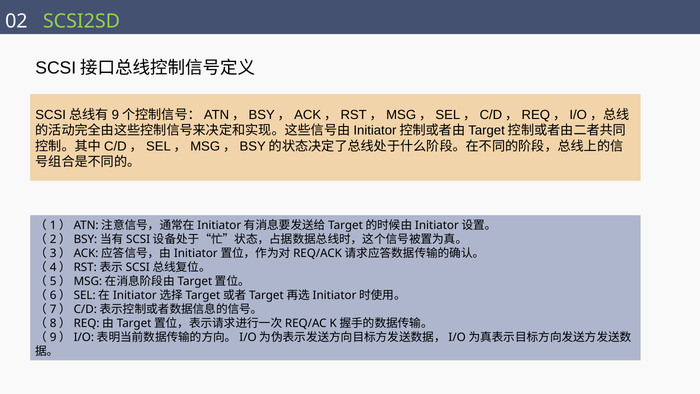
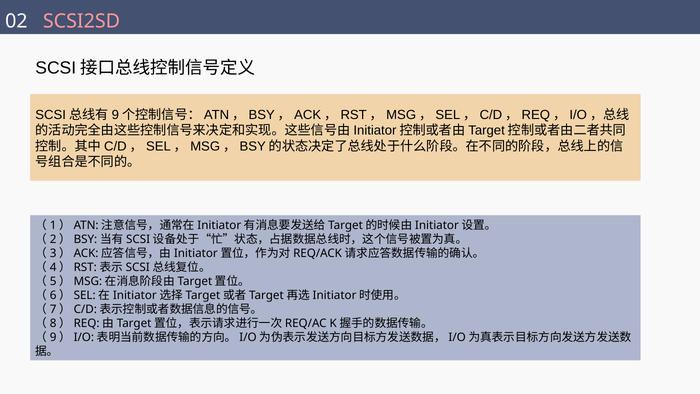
SCSI2SD colour: light green -> pink (81, 21)
